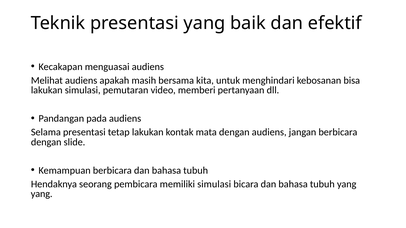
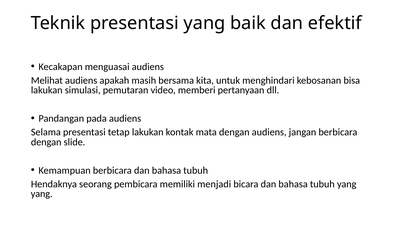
memiliki simulasi: simulasi -> menjadi (214, 184)
